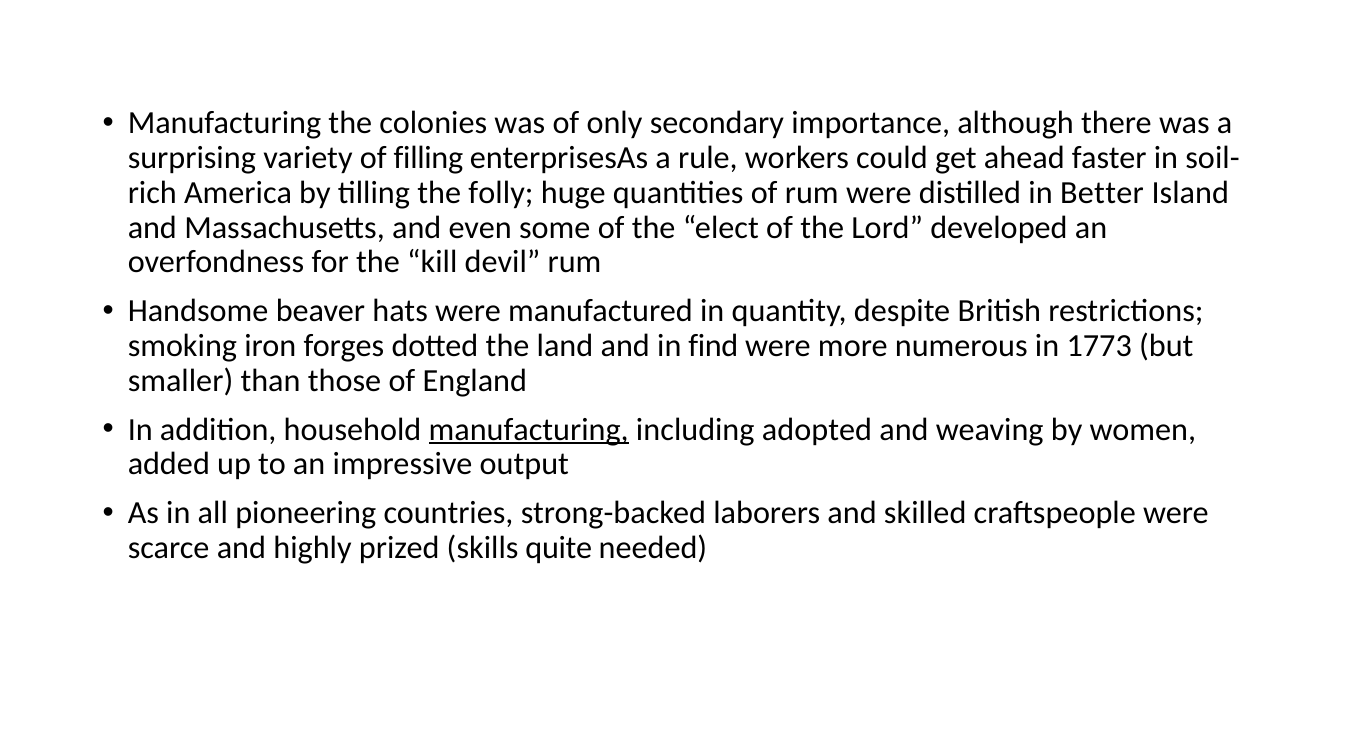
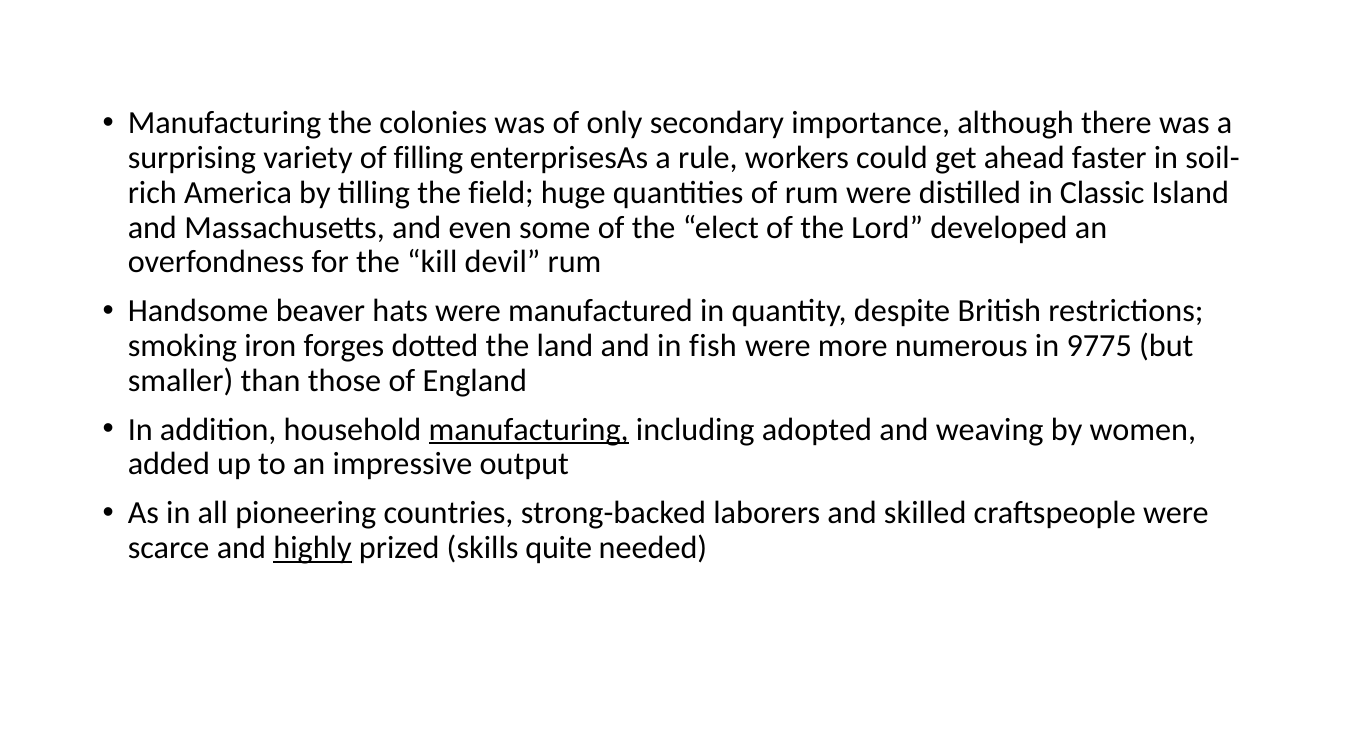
folly: folly -> field (501, 193)
Better: Better -> Classic (1102, 193)
find: find -> fish (713, 346)
1773: 1773 -> 9775 (1099, 346)
highly underline: none -> present (313, 548)
